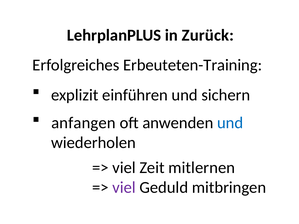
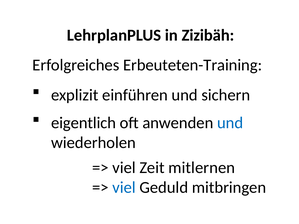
Zurück: Zurück -> Zizibäh (208, 35)
anfangen: anfangen -> eigentlich (84, 123)
viel colour: purple -> blue (124, 188)
